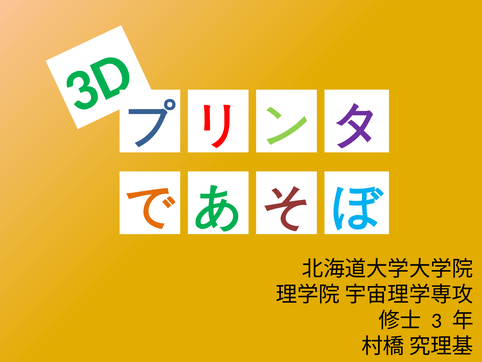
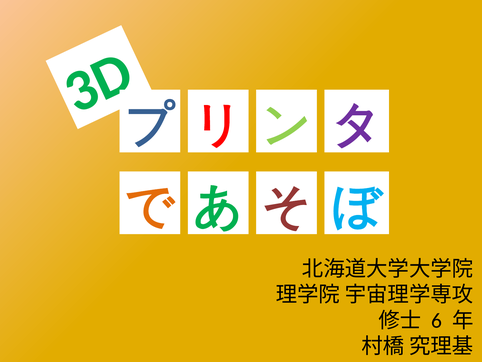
3: 3 -> 6 (437, 320)
